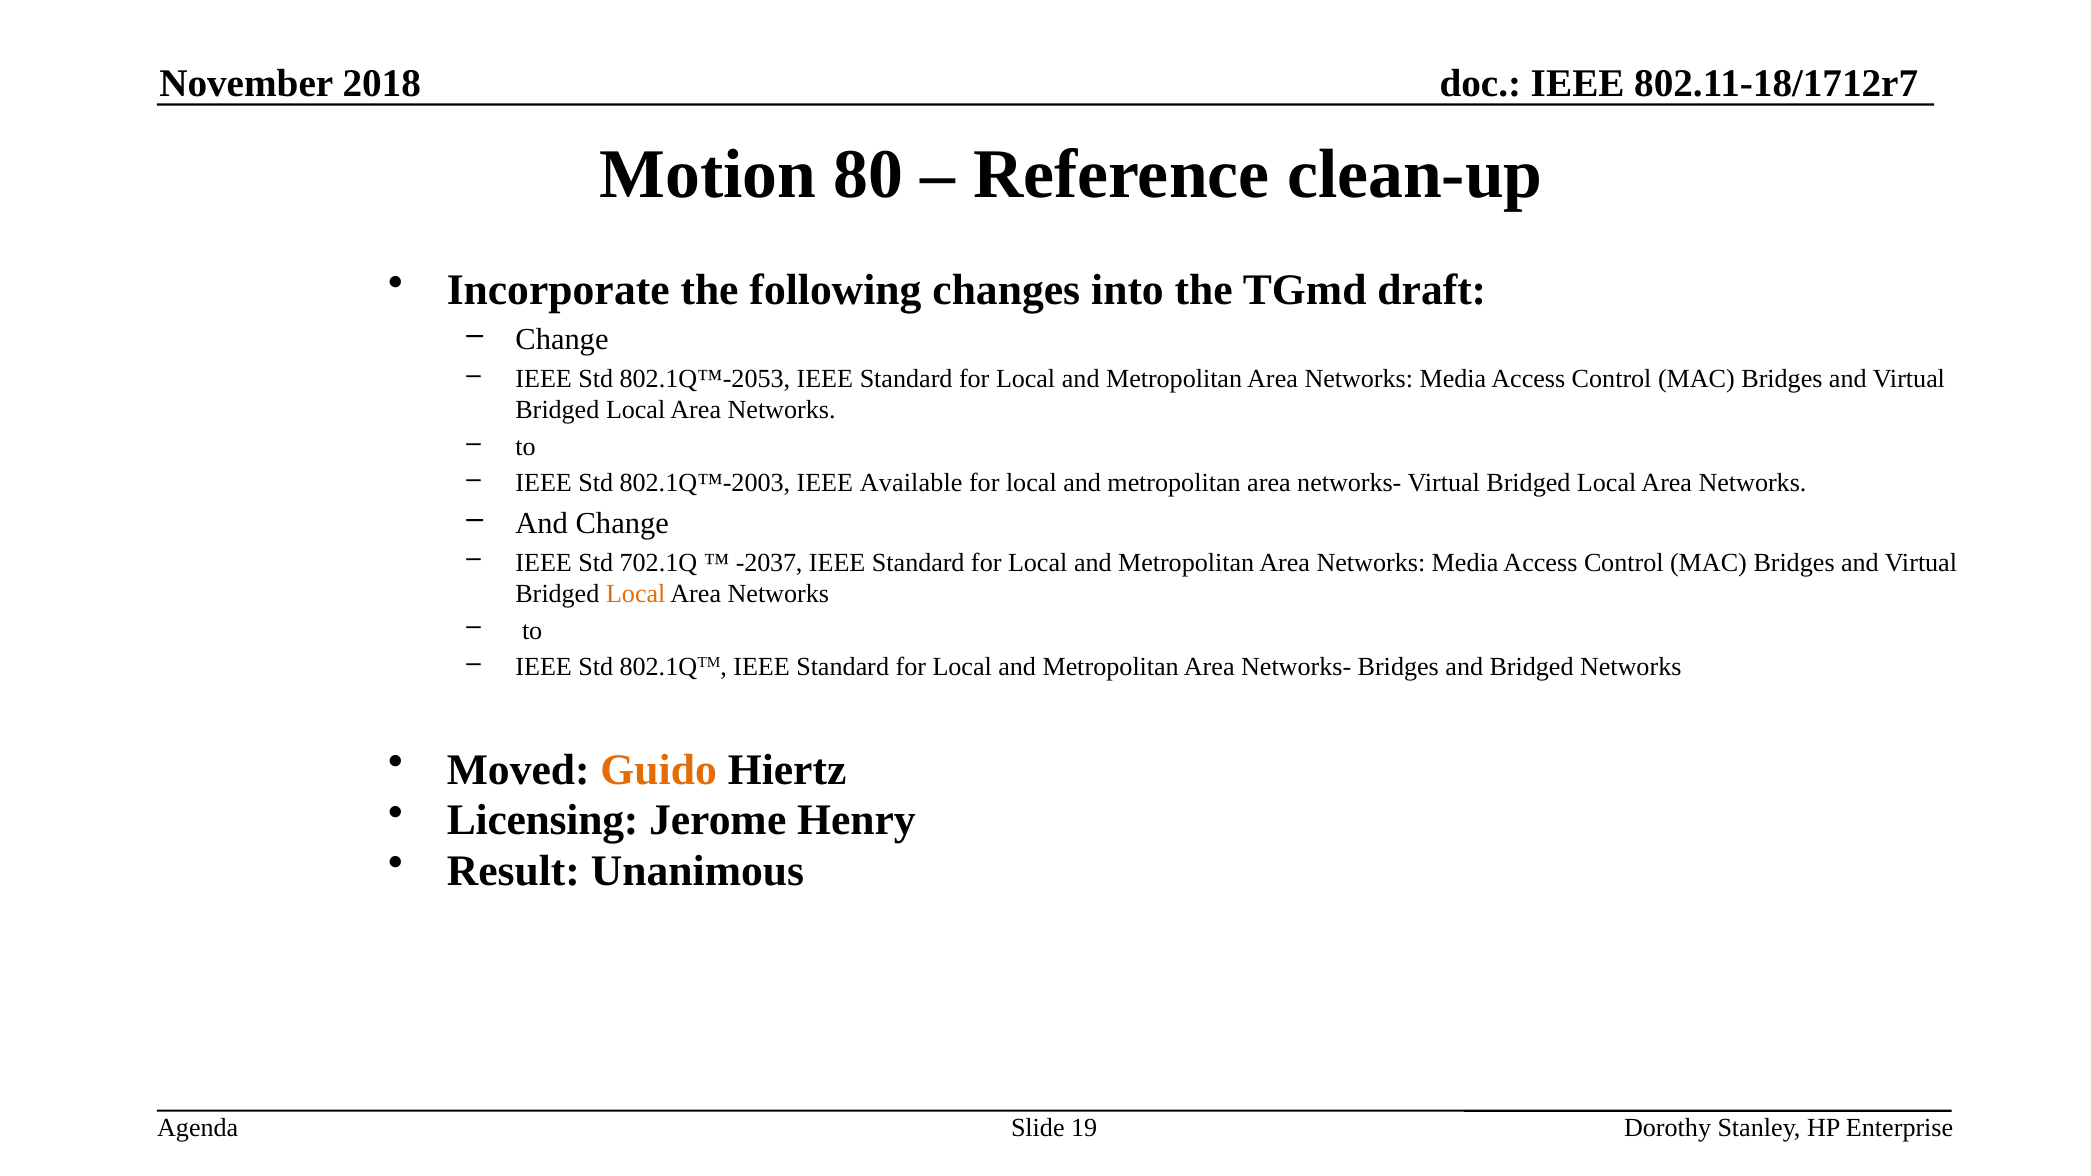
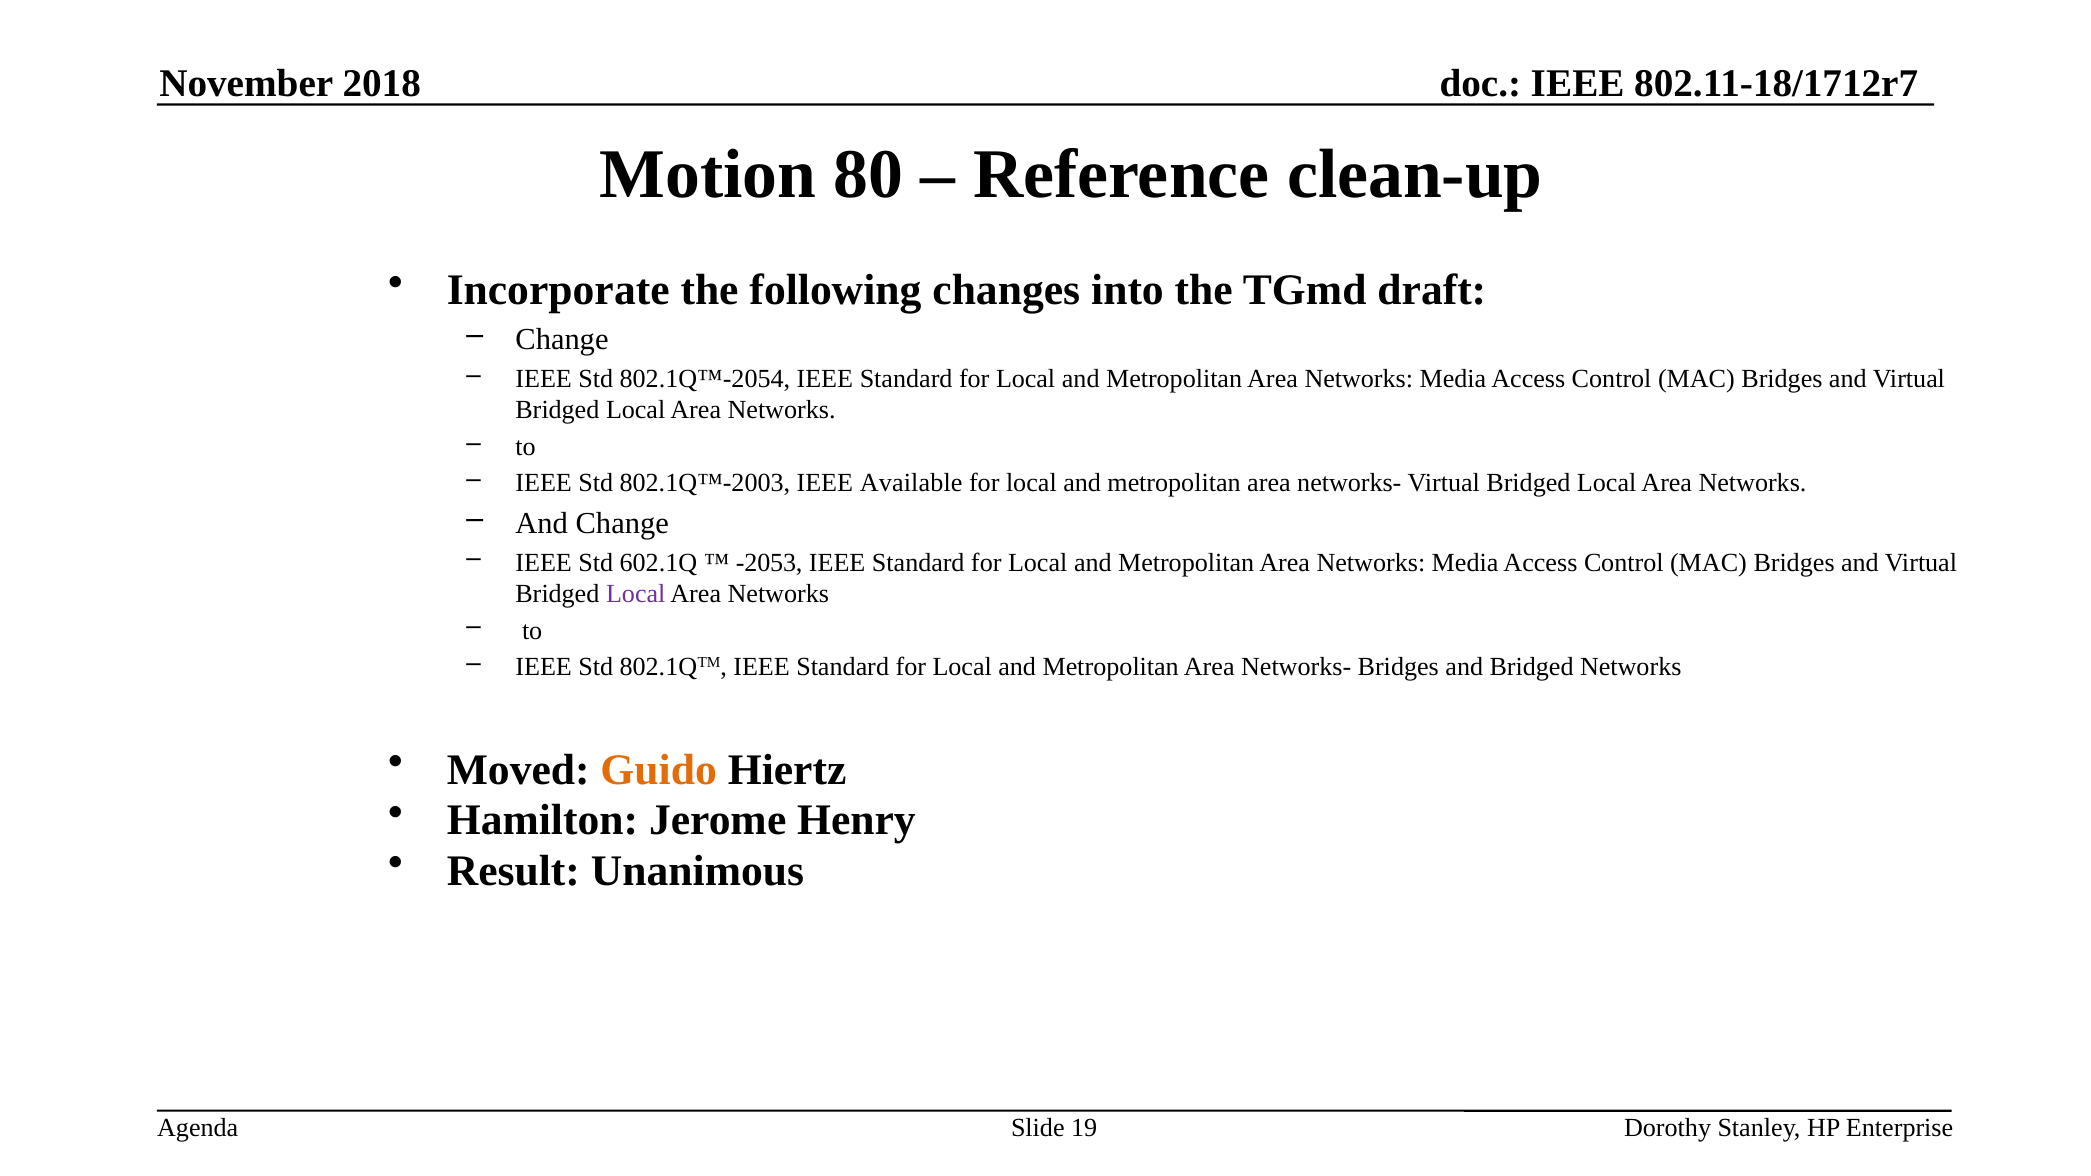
802.1Q™-2053: 802.1Q™-2053 -> 802.1Q™-2054 (705, 379)
702.1Q: 702.1Q -> 602.1Q (658, 563)
-2037: -2037 -> -2053 (769, 563)
Local colour: orange -> purple (636, 594)
Licensing: Licensing -> Hamilton (543, 820)
